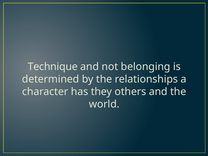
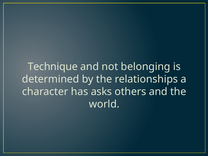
they: they -> asks (101, 92)
